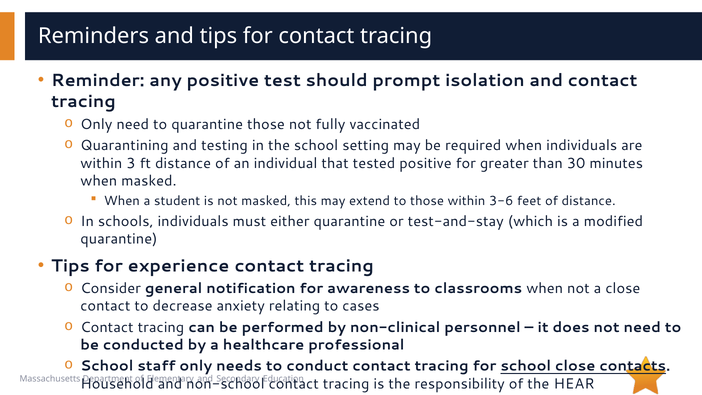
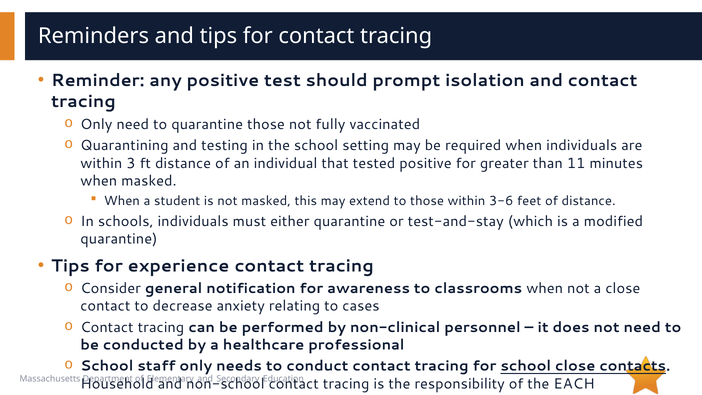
30: 30 -> 11 (576, 163)
HEAR: HEAR -> EACH (574, 384)
